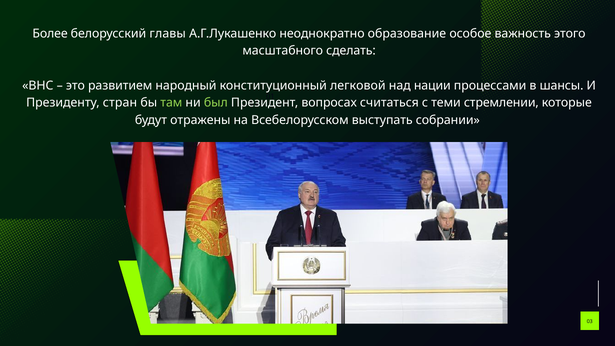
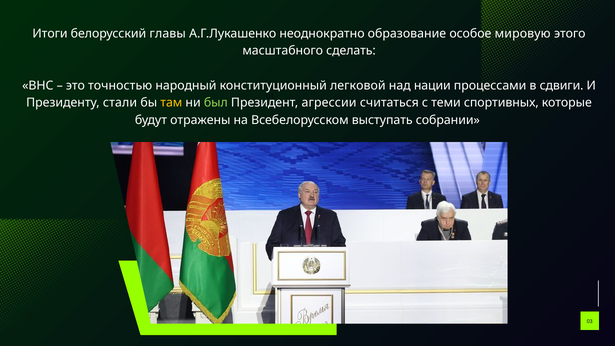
Более: Более -> Итоги (50, 34)
важность: важность -> мировую (523, 34)
развитием: развитием -> точностью (120, 85)
шансы: шансы -> сдвиги (562, 85)
стран: стран -> стали (120, 103)
там colour: light green -> yellow (171, 103)
вопросах: вопросах -> агрессии (329, 103)
стремлении: стремлении -> спортивных (501, 103)
